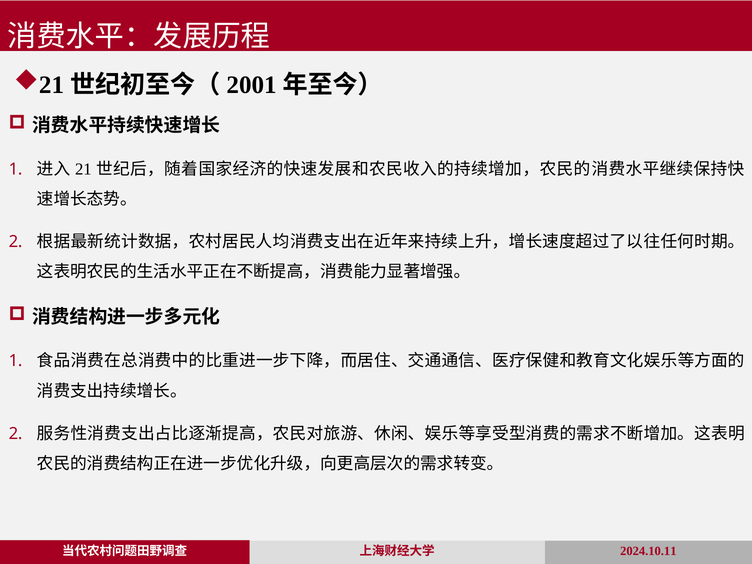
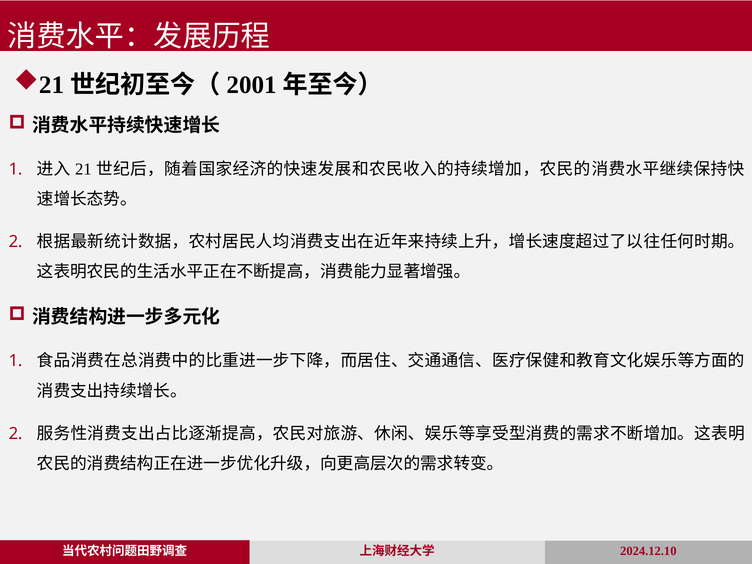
2024.10.11: 2024.10.11 -> 2024.12.10 (648, 551)
